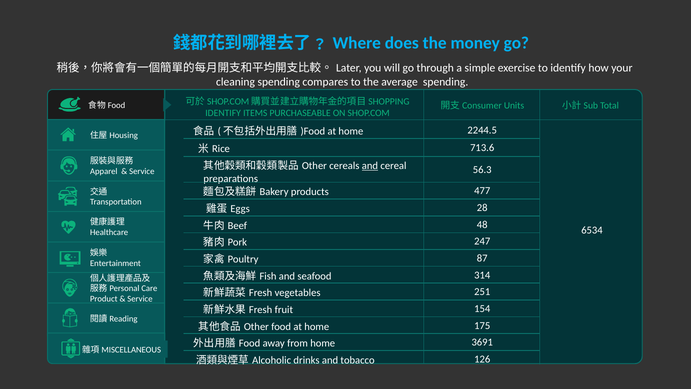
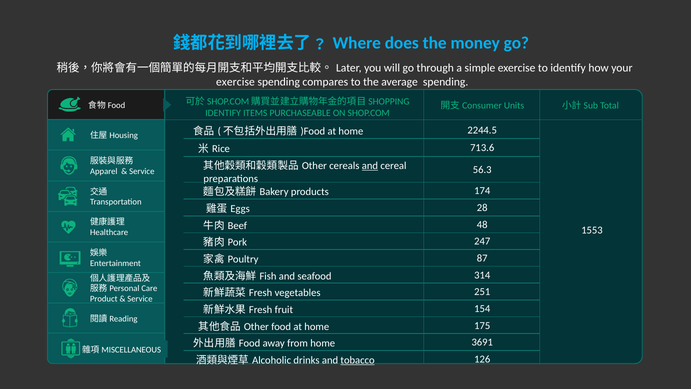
cleaning: cleaning -> exercise (235, 82)
477: 477 -> 174 (482, 191)
6534: 6534 -> 1553 (592, 230)
tobacco underline: none -> present (358, 360)
